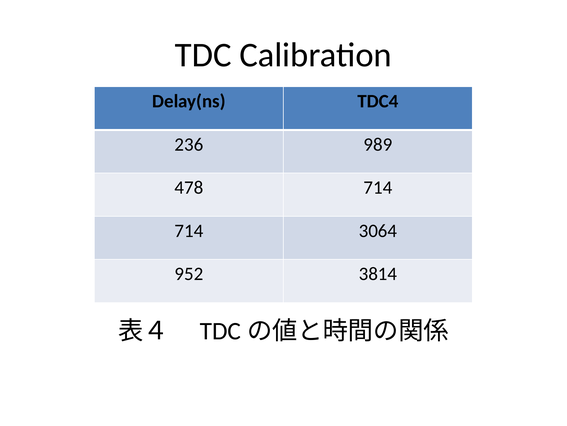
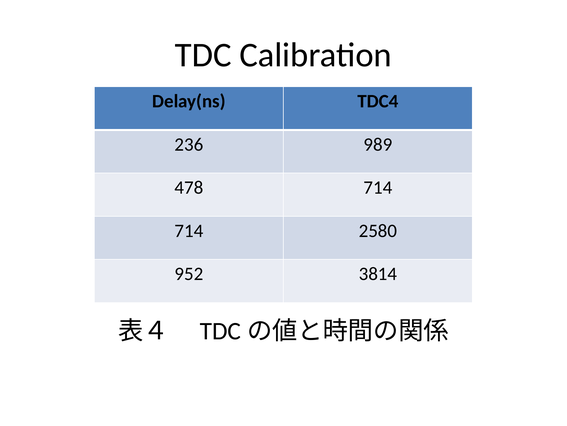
3064: 3064 -> 2580 (378, 230)
